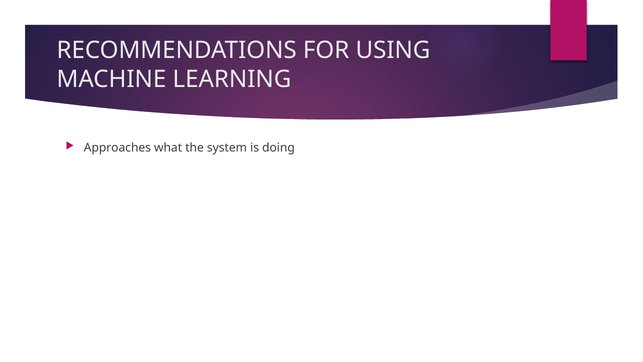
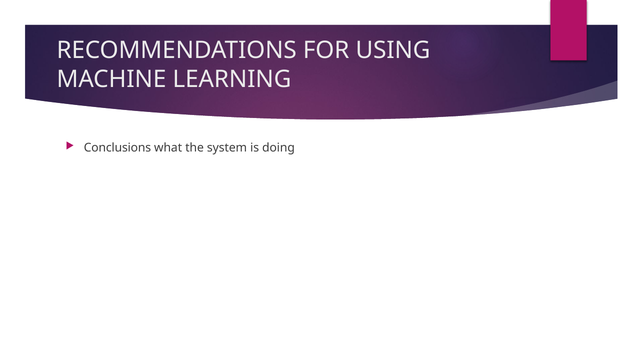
Approaches: Approaches -> Conclusions (117, 148)
